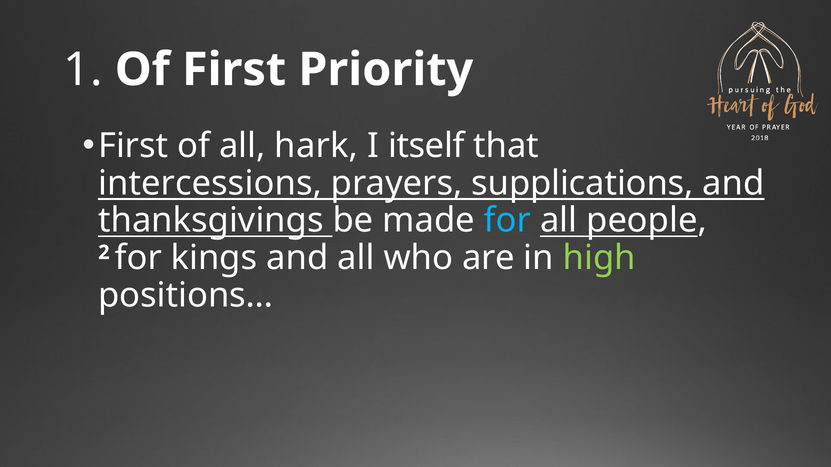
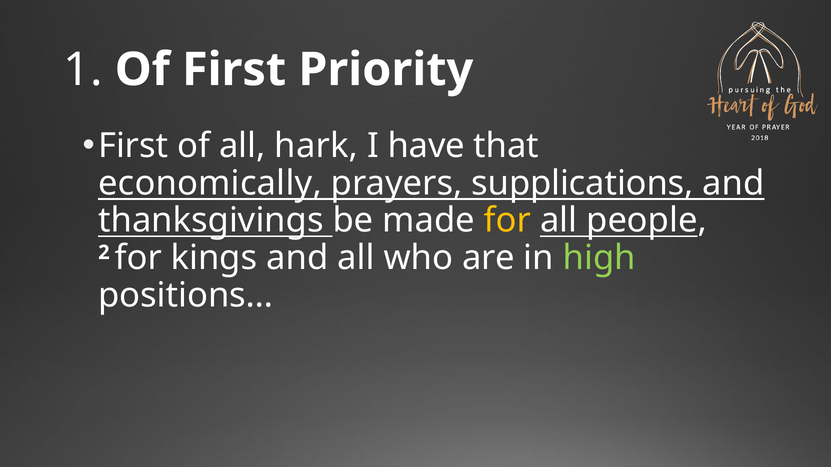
itself: itself -> have (426, 146)
intercessions: intercessions -> economically (210, 183)
for colour: light blue -> yellow (507, 221)
